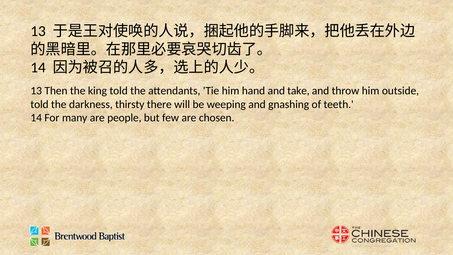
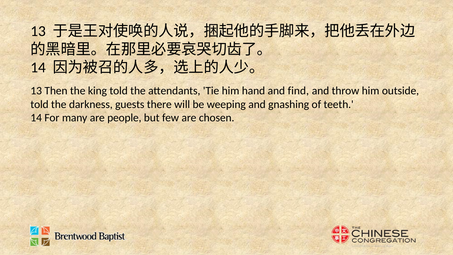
take: take -> find (298, 91)
thirsty: thirsty -> guests (130, 104)
